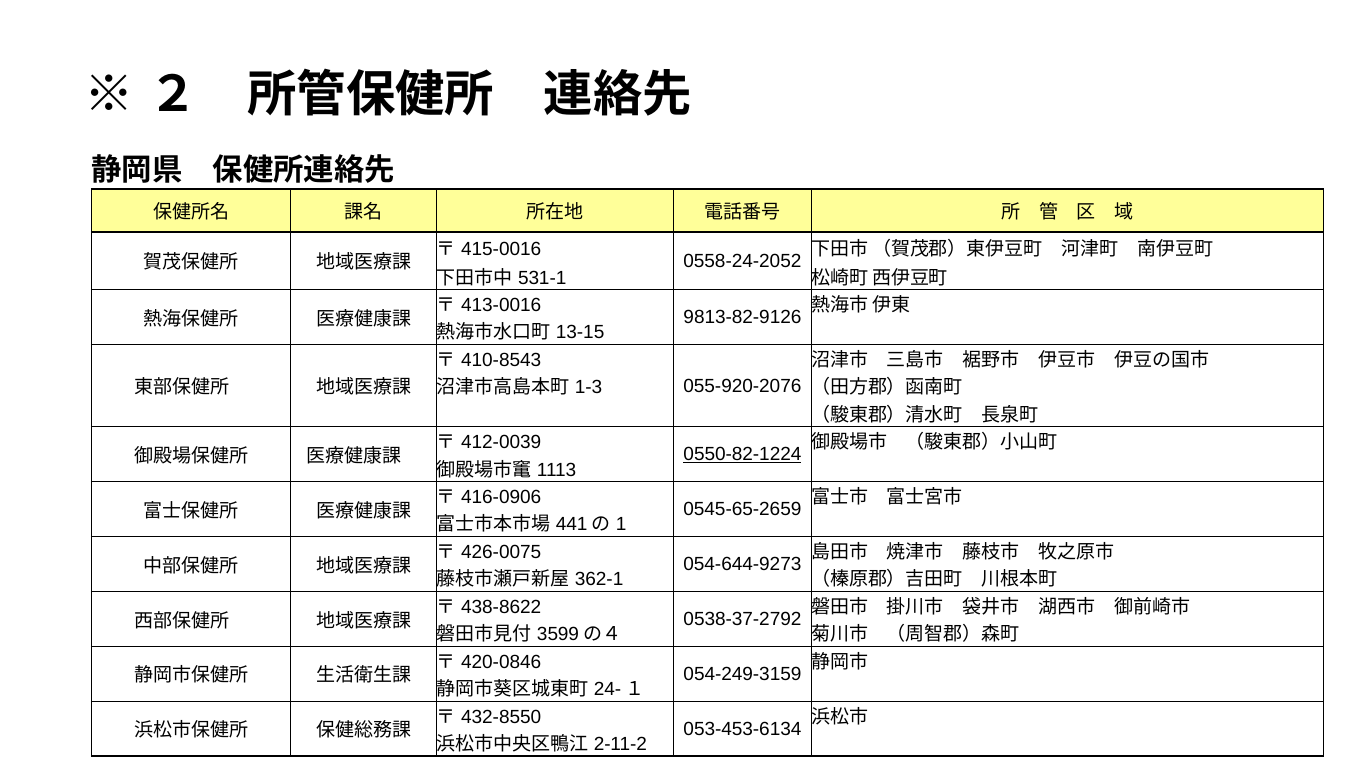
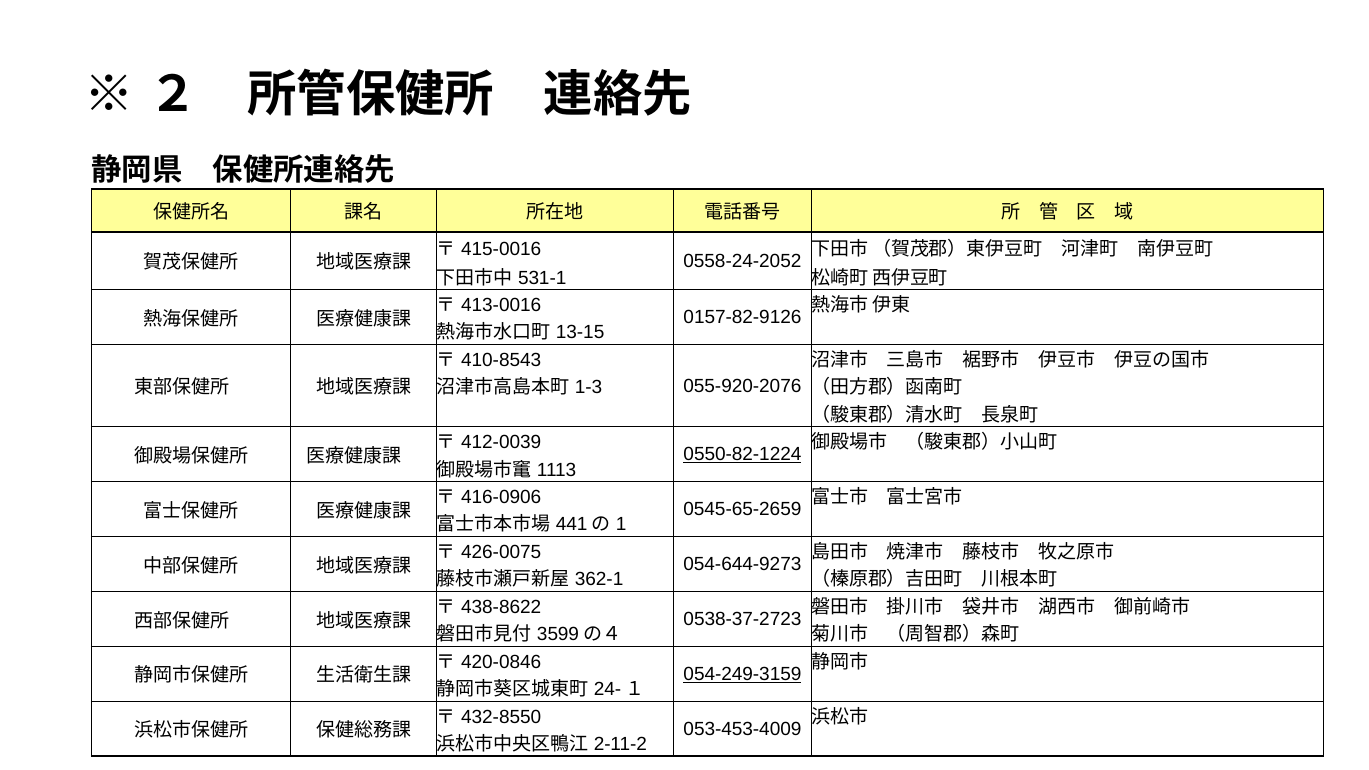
9813-82-9126: 9813-82-9126 -> 0157-82-9126 (742, 317)
0538-37-2792: 0538-37-2792 -> 0538-37-2723 (742, 619)
054-249-3159 underline: none -> present (742, 674)
053-453-6134: 053-453-6134 -> 053-453-4009 (742, 729)
